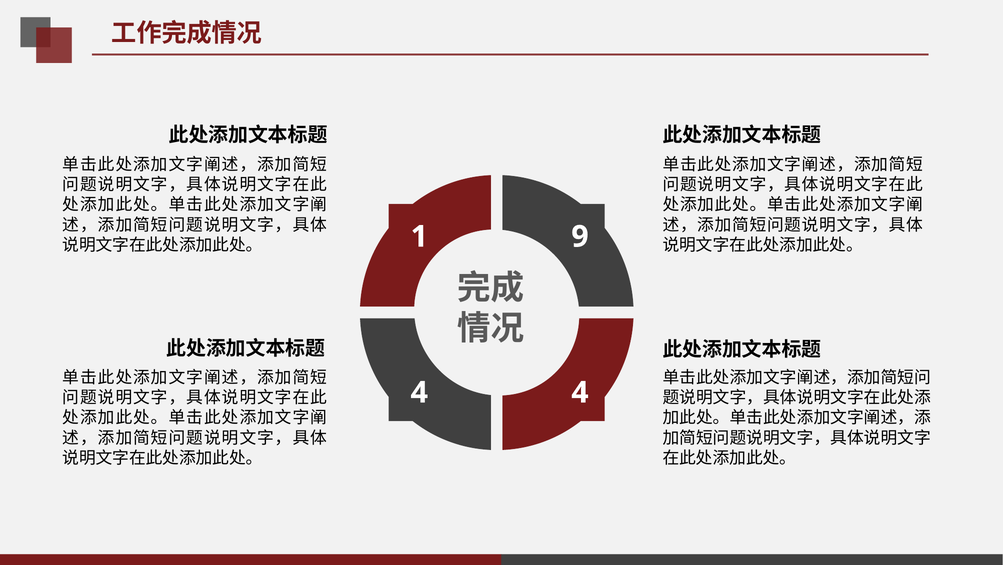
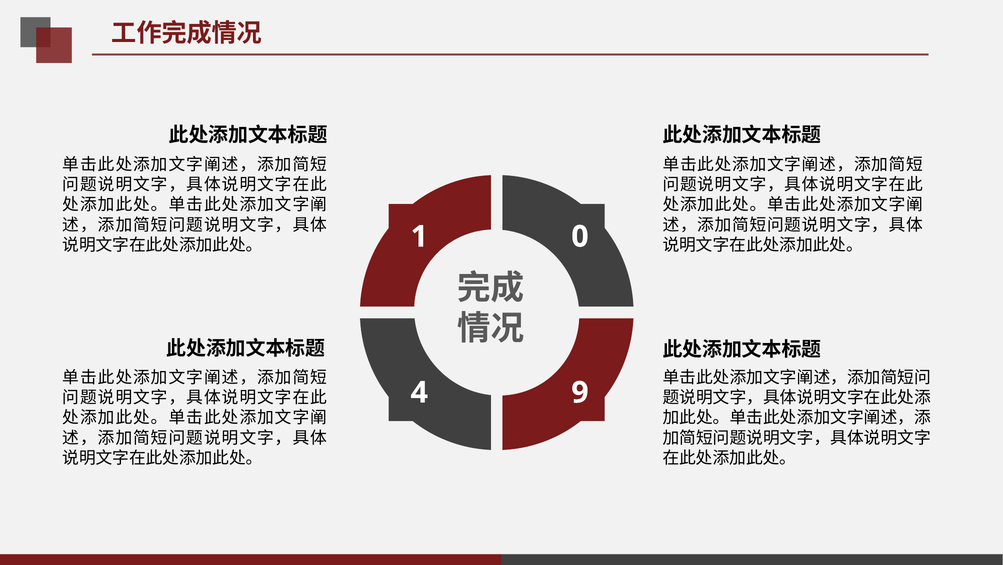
9: 9 -> 0 (580, 237)
4 4: 4 -> 9 (580, 393)
